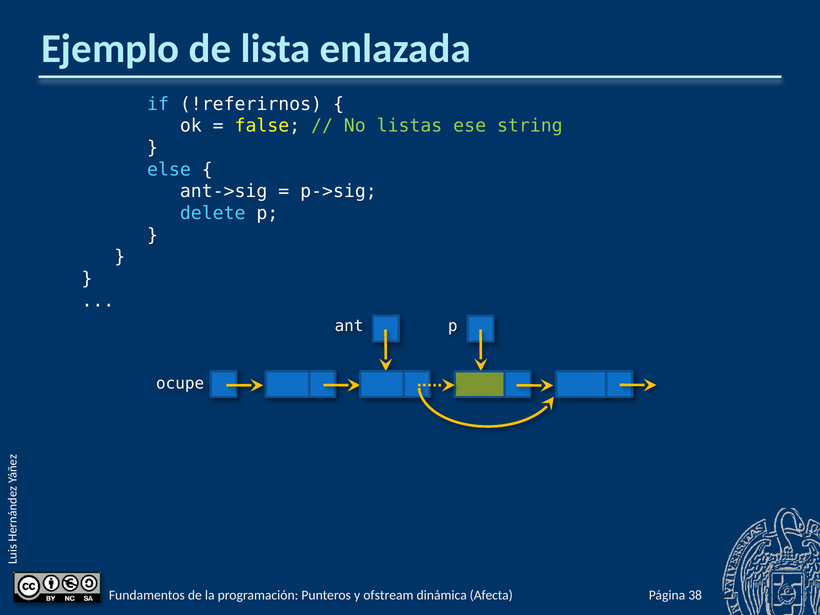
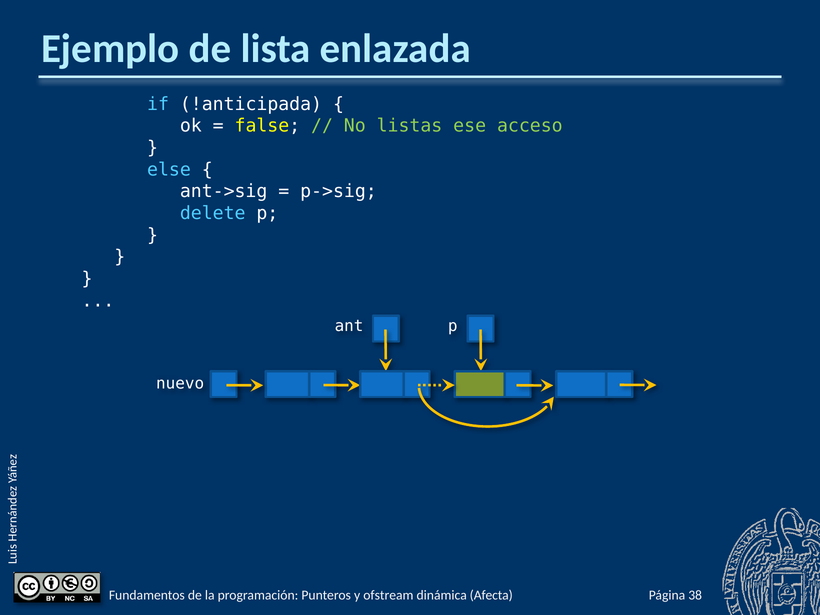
!referirnos: !referirnos -> !anticipada (251, 104)
string: string -> acceso (530, 126)
ocupe: ocupe -> nuevo (180, 383)
